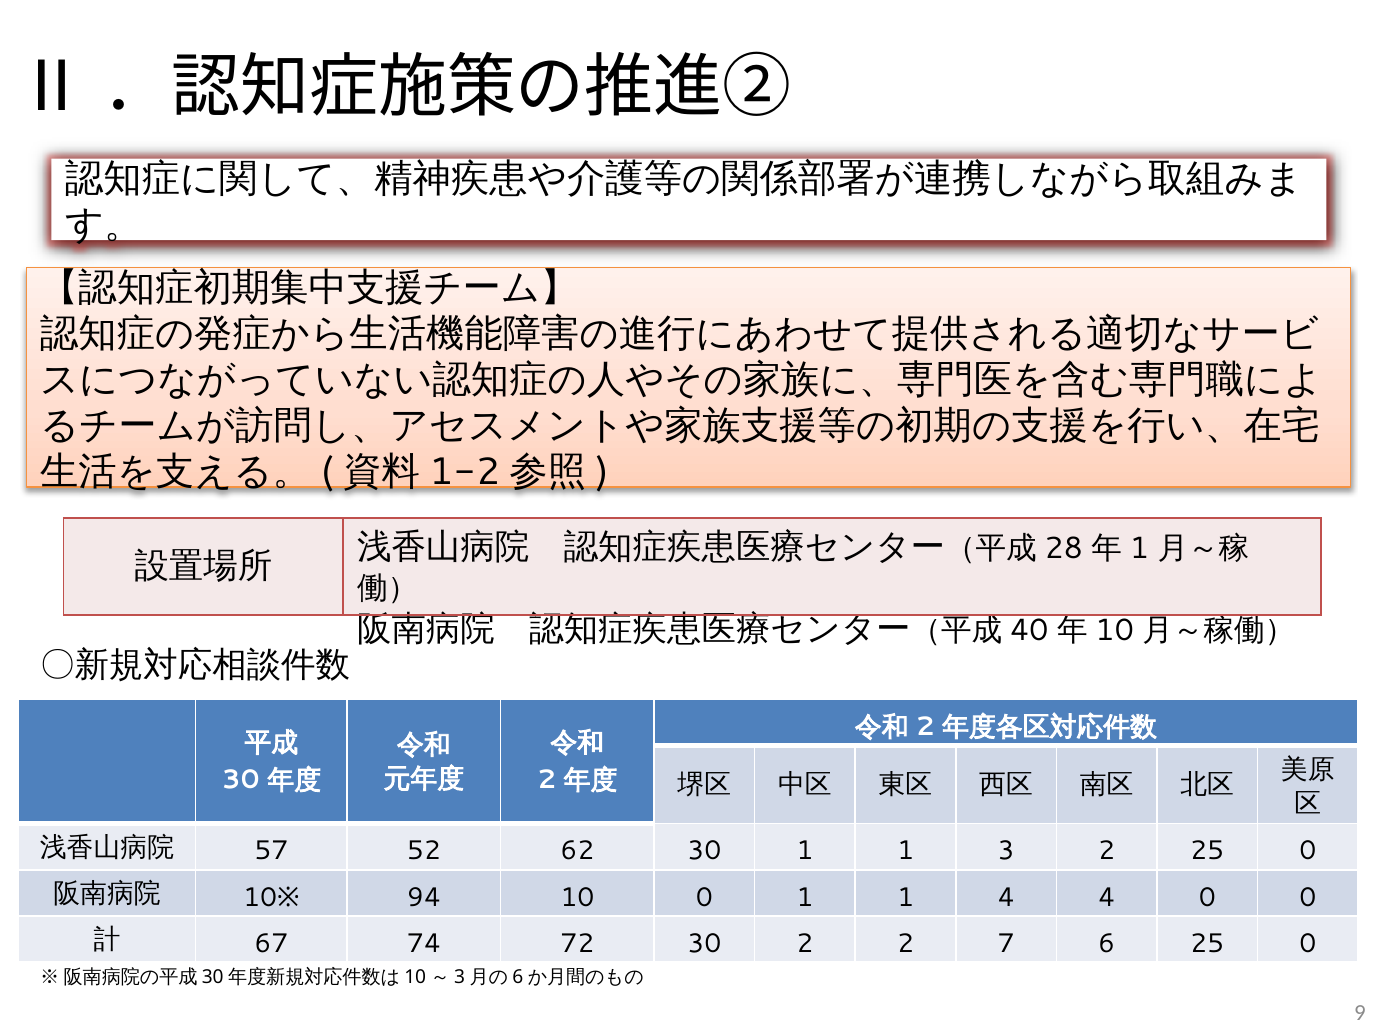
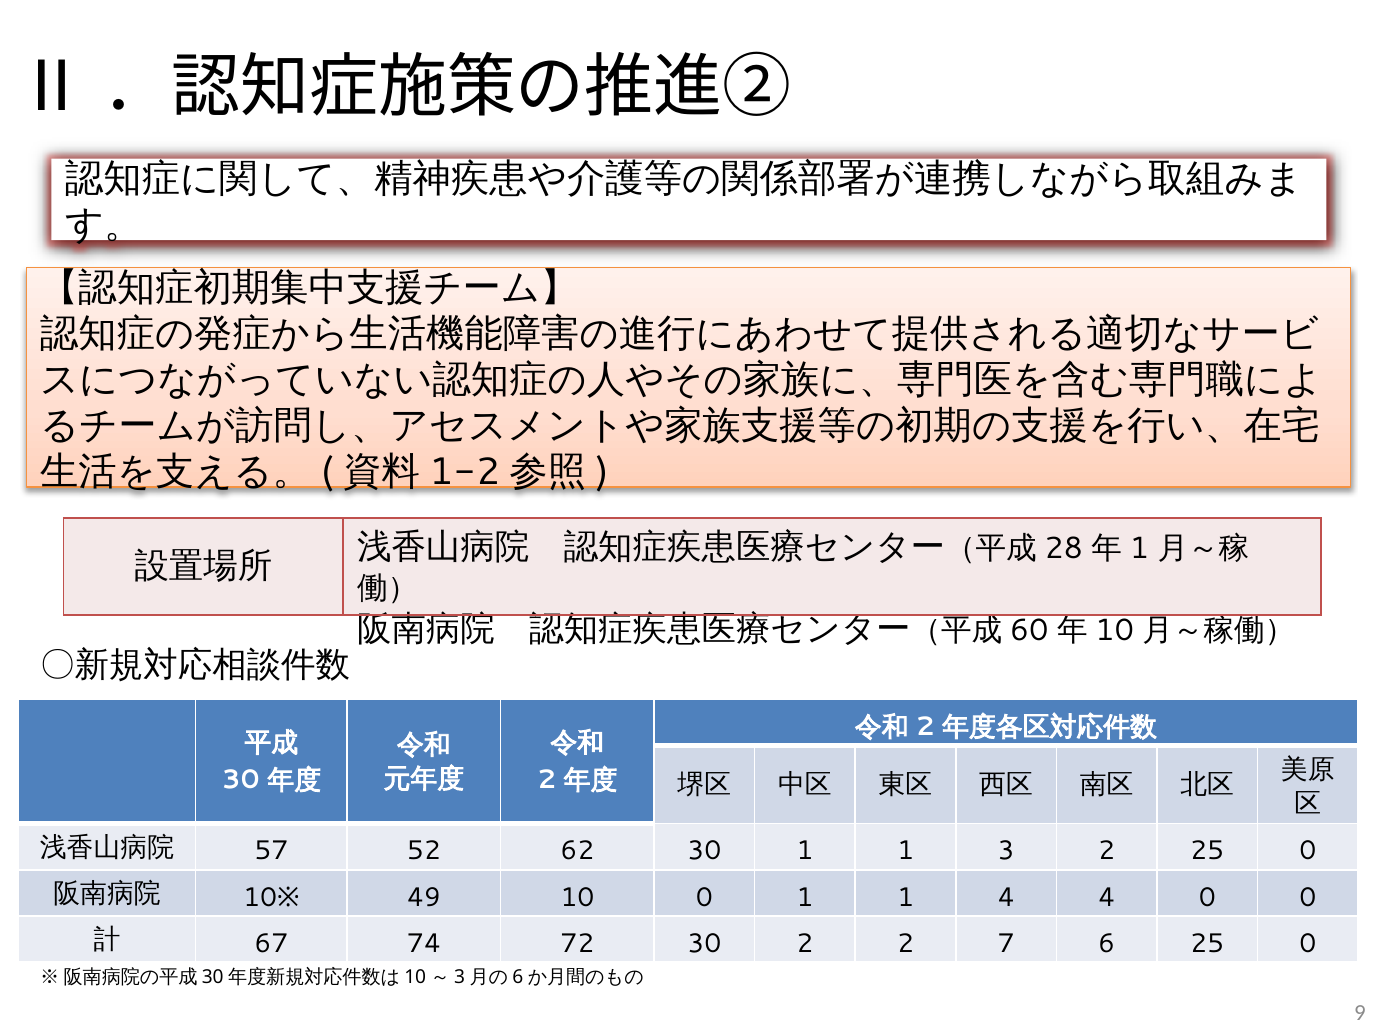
40: 40 -> 60 (1029, 630)
94: 94 -> 49 (424, 897)
